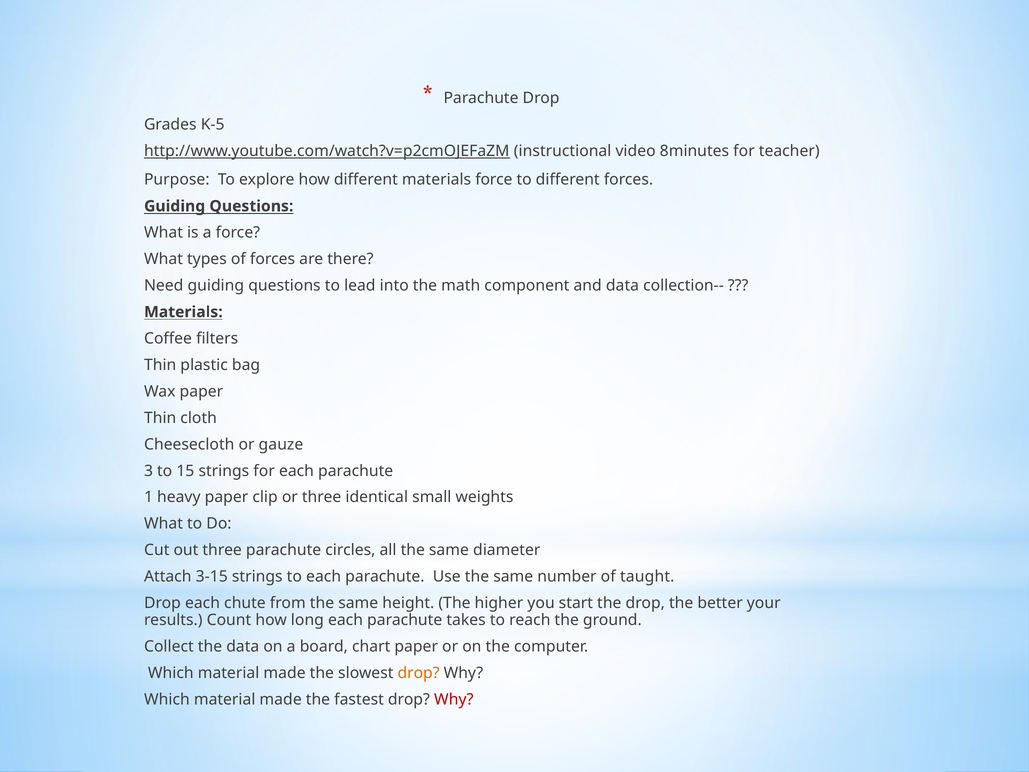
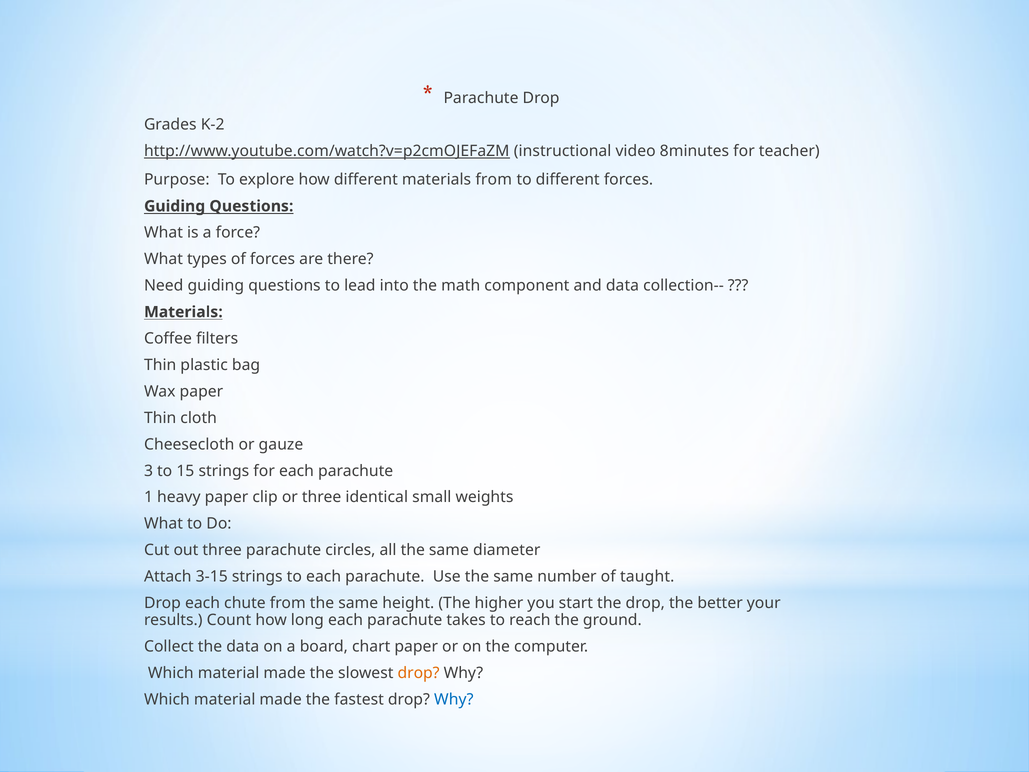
K-5: K-5 -> K-2 (213, 124)
materials force: force -> from (494, 180)
Why colour: red -> blue (454, 699)
